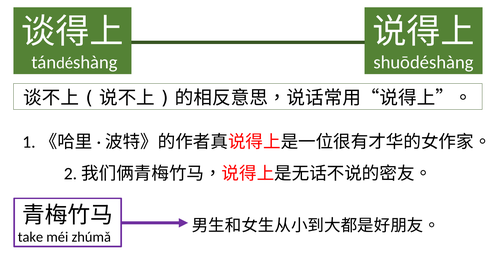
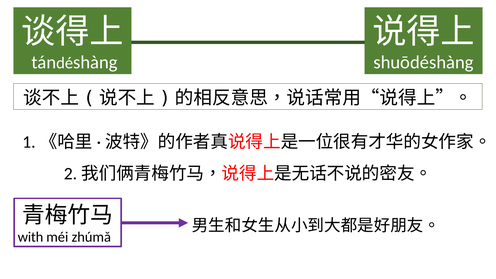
take: take -> with (30, 237)
